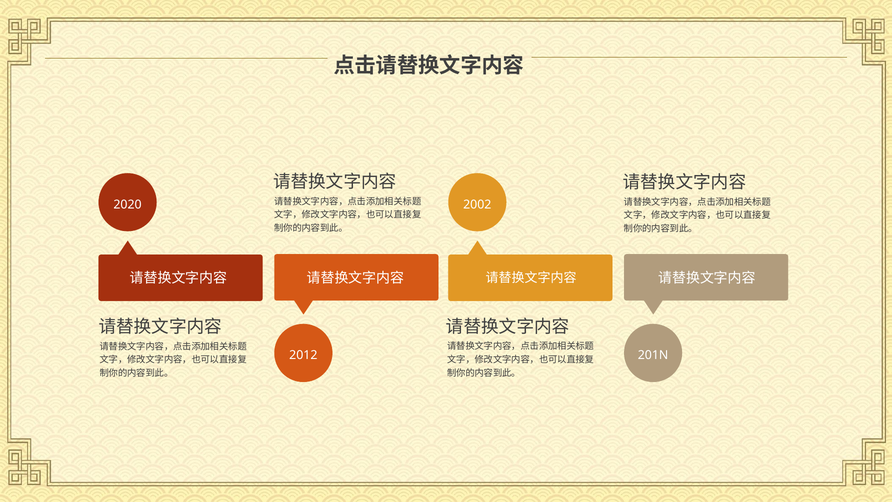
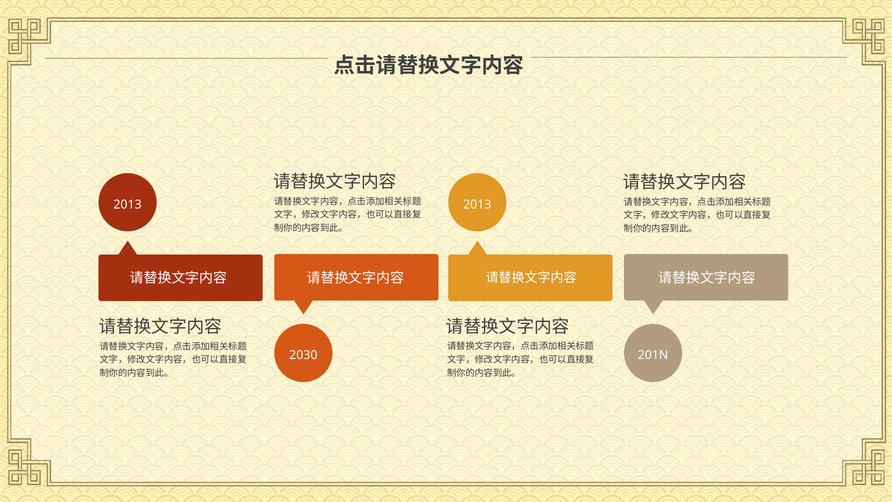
2020: 2020 -> 2013 (128, 204)
2002: 2002 -> 2013 (477, 204)
2012: 2012 -> 2030 (303, 355)
